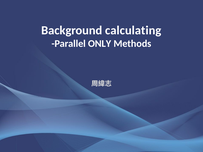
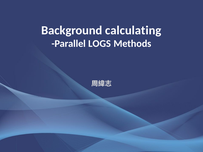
ONLY: ONLY -> LOGS (100, 44)
